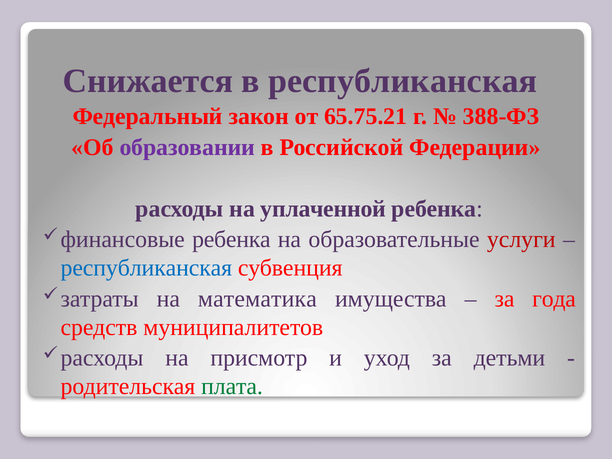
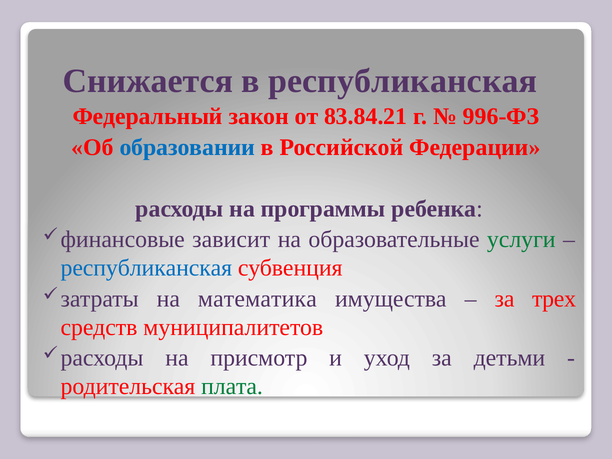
65.75.21: 65.75.21 -> 83.84.21 (366, 117)
388-ФЗ: 388-ФЗ -> 996-ФЗ (501, 117)
образовании colour: purple -> blue (187, 147)
уплаченной: уплаченной -> программы (323, 209)
ребенка: ребенка -> зависит (231, 239)
услуги colour: red -> green (521, 239)
года: года -> трех (554, 299)
